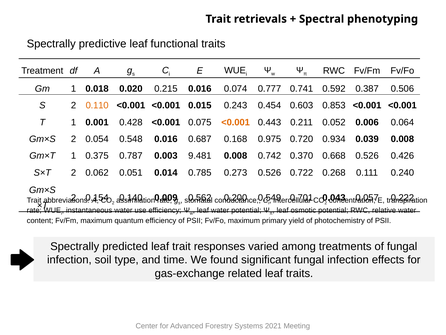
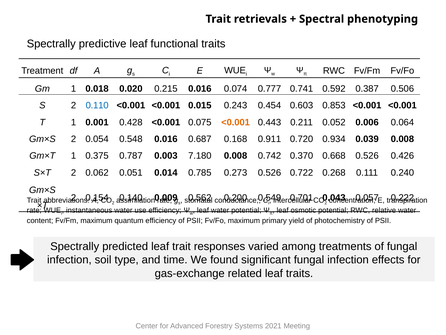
0.110 colour: orange -> blue (97, 105)
0.975: 0.975 -> 0.911 (269, 139)
9.481: 9.481 -> 7.180 (200, 156)
